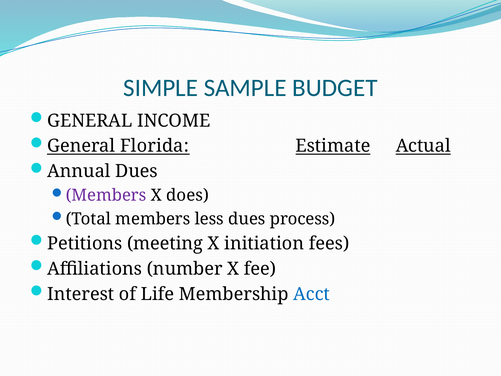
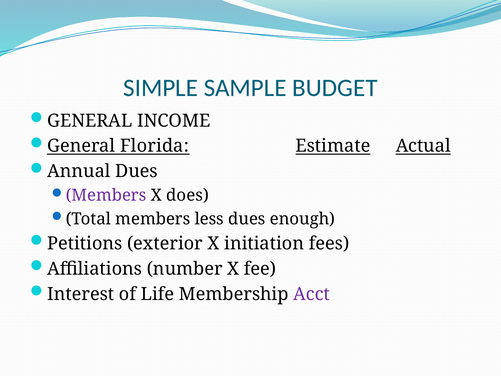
process: process -> enough (302, 219)
meeting: meeting -> exterior (165, 243)
Acct colour: blue -> purple (312, 294)
